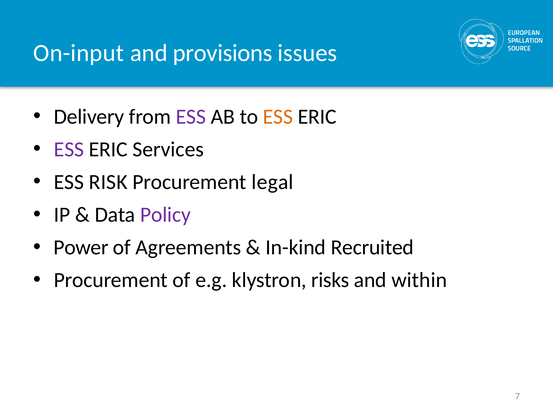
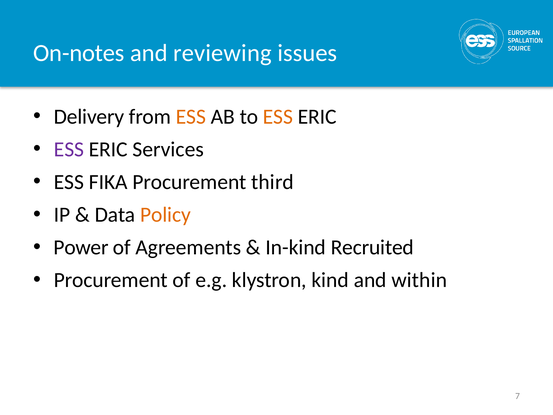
On-input: On-input -> On-notes (79, 53)
provisions: provisions -> reviewing (222, 53)
ESS colour: purple -> orange (191, 117)
RISK: RISK -> FIKA (108, 182)
legal: legal -> third (273, 182)
Policy colour: purple -> orange (165, 215)
risks: risks -> kind (330, 280)
